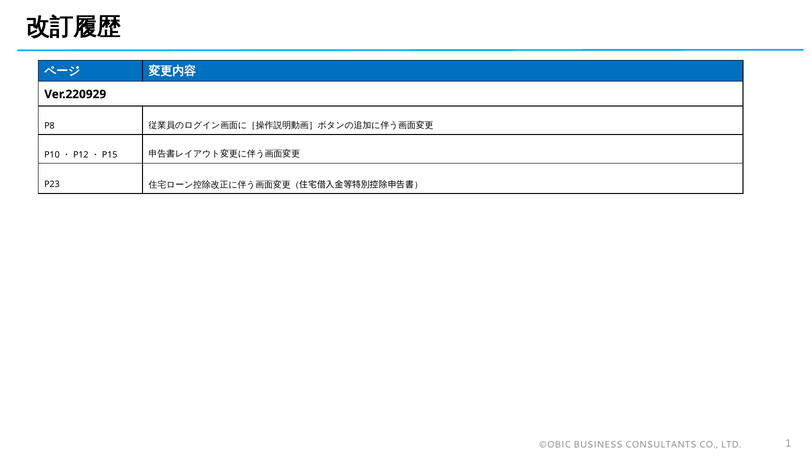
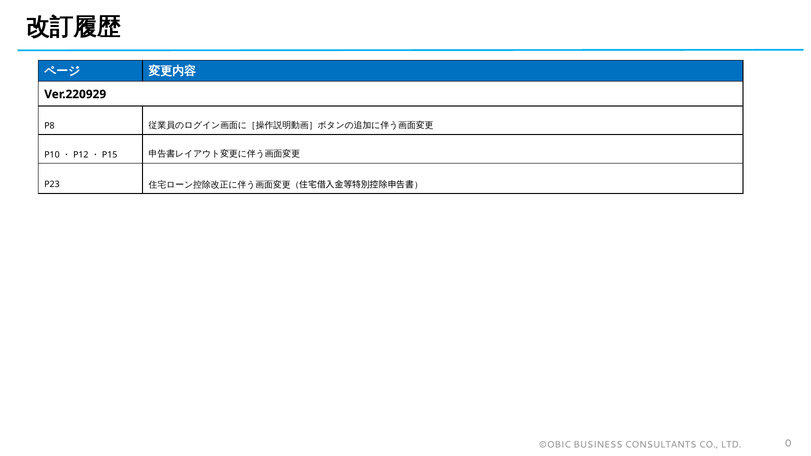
1: 1 -> 0 (788, 444)
